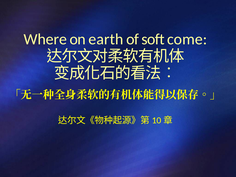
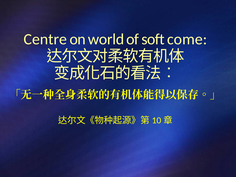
Where: Where -> Centre (45, 39)
earth: earth -> world (106, 39)
